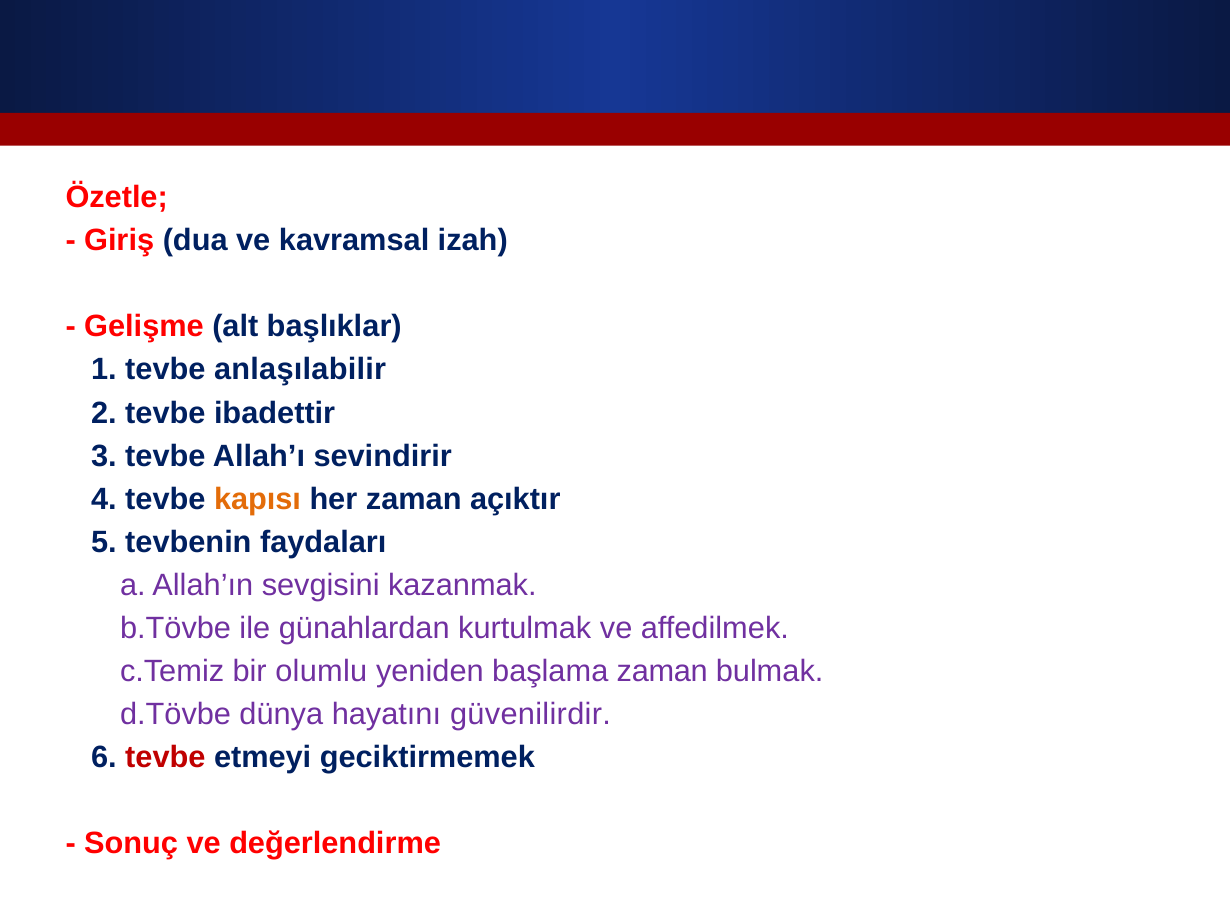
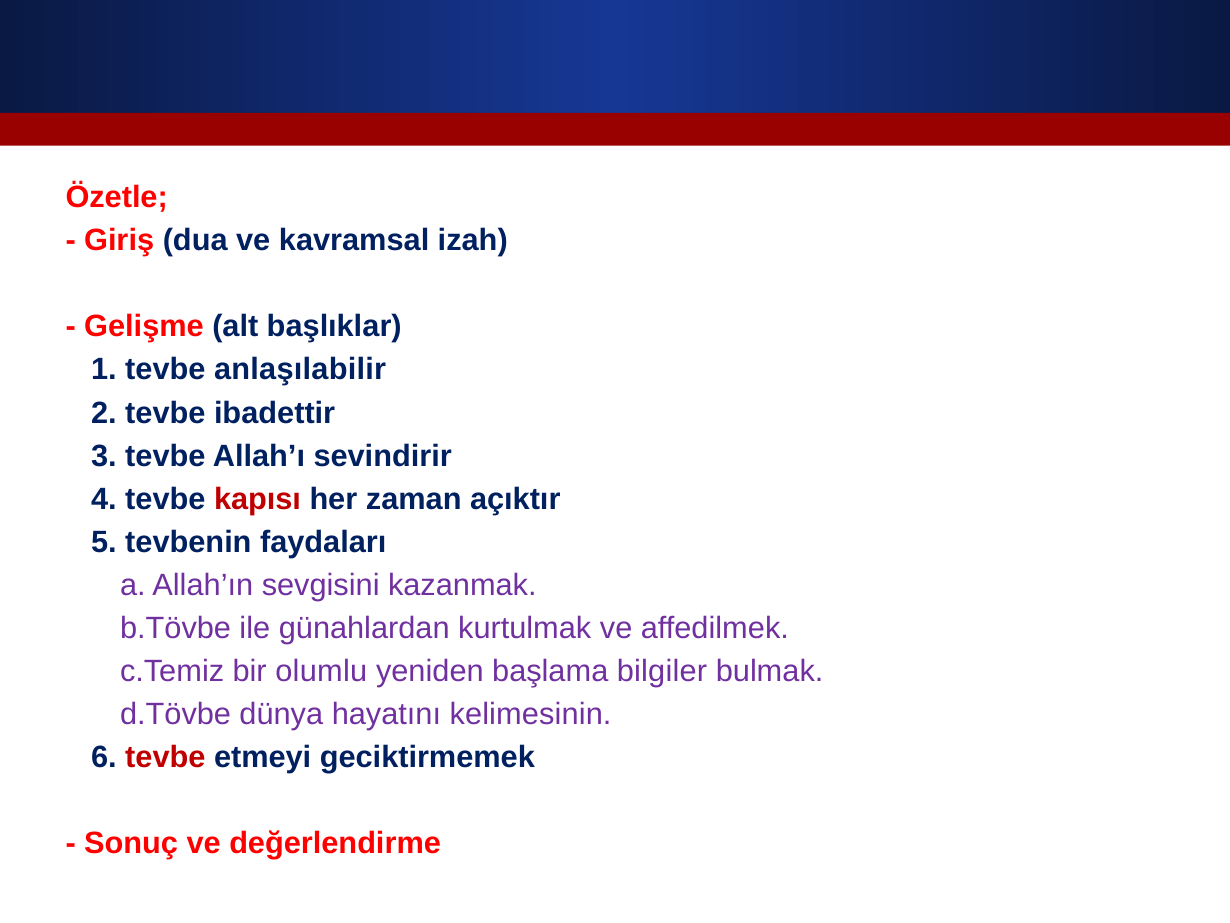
kapısı colour: orange -> red (258, 499)
başlama zaman: zaman -> bilgiler (662, 671)
güvenilirdir: güvenilirdir -> kelimesinin (531, 714)
